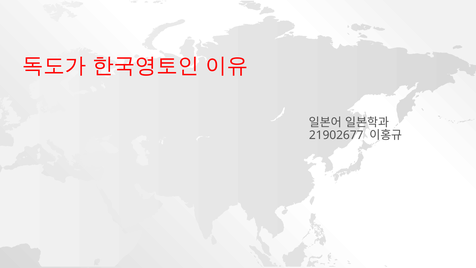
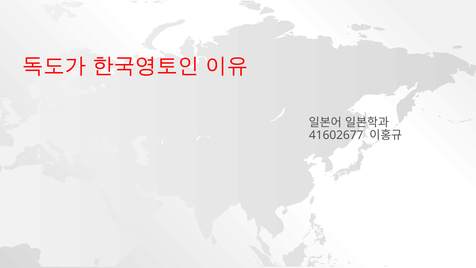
21902677: 21902677 -> 41602677 (336, 135)
